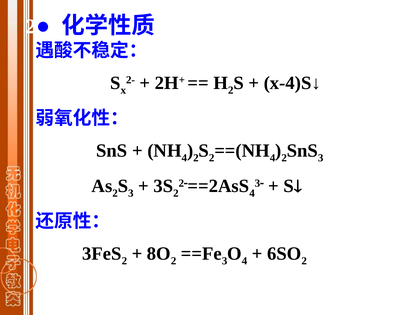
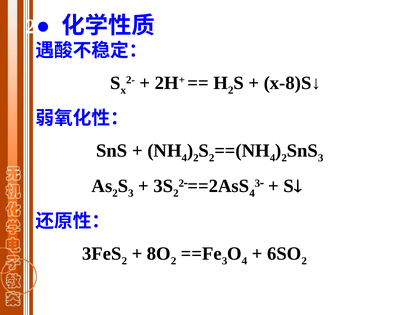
x-4)S↓: x-4)S↓ -> x-8)S↓ (292, 83)
